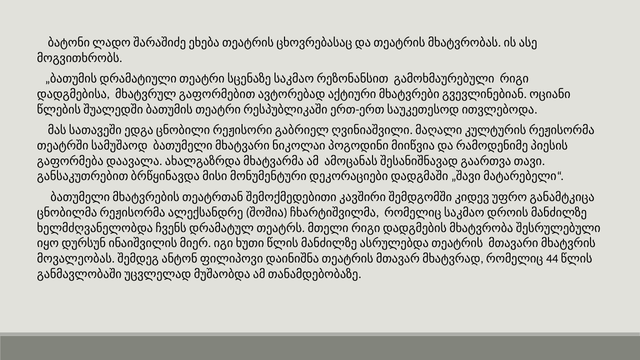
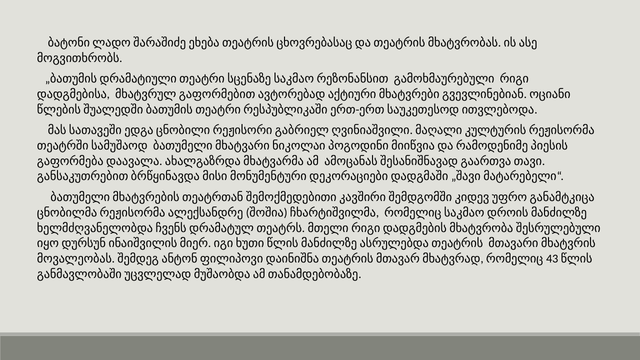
44: 44 -> 43 (552, 259)
